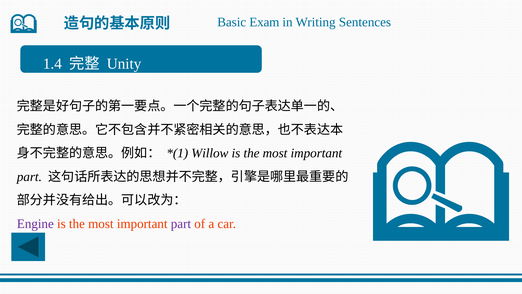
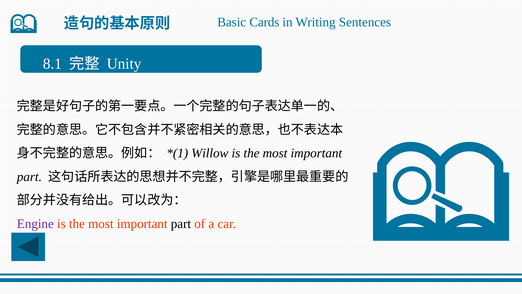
Exam: Exam -> Cards (264, 22)
1.4: 1.4 -> 8.1 (52, 64)
part colour: purple -> black (181, 223)
